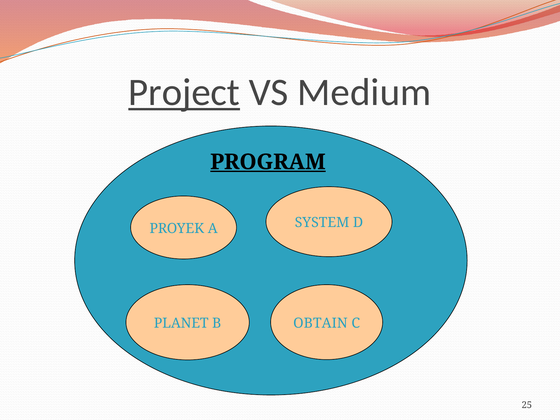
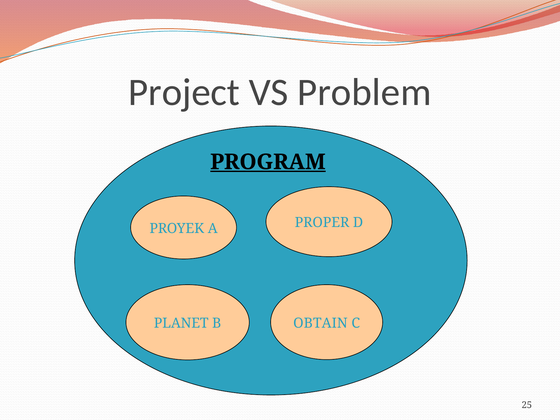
Project underline: present -> none (184, 92)
Medium: Medium -> Problem (364, 92)
SYSTEM: SYSTEM -> PROPER (322, 223)
